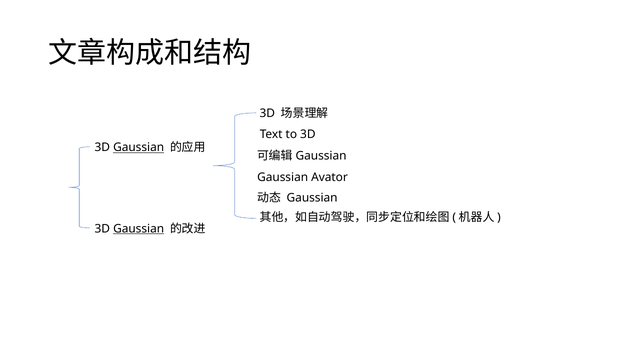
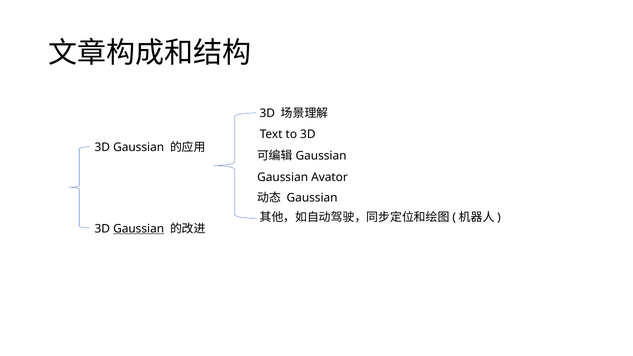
Gaussian underline: present -> none (139, 148)
